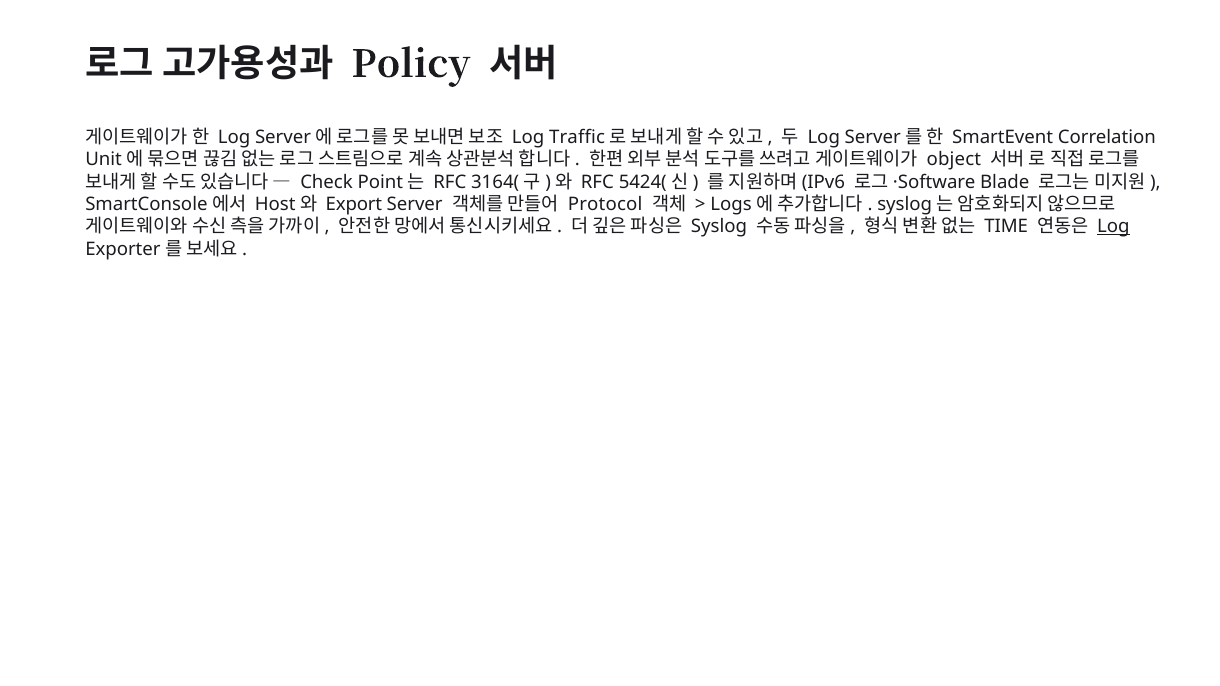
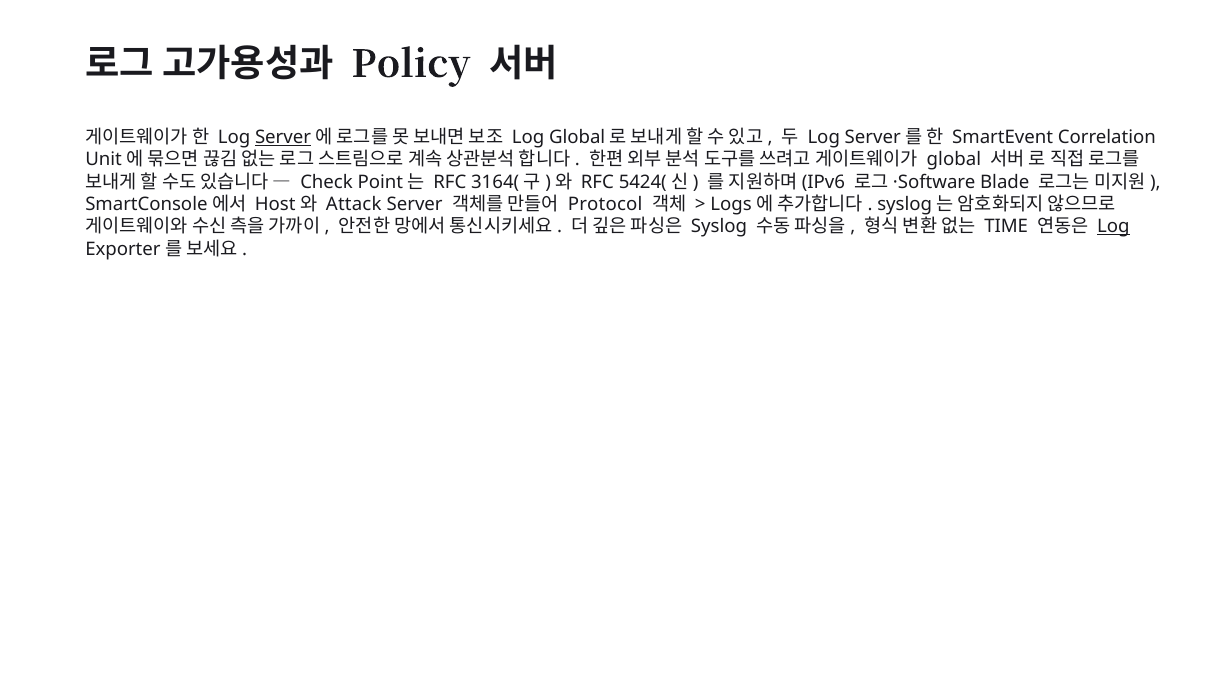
Server underline: none -> present (283, 137)
Log Traffic: Traffic -> Global (577, 137)
object: object -> global (954, 160)
Export: Export -> Attack (354, 205)
